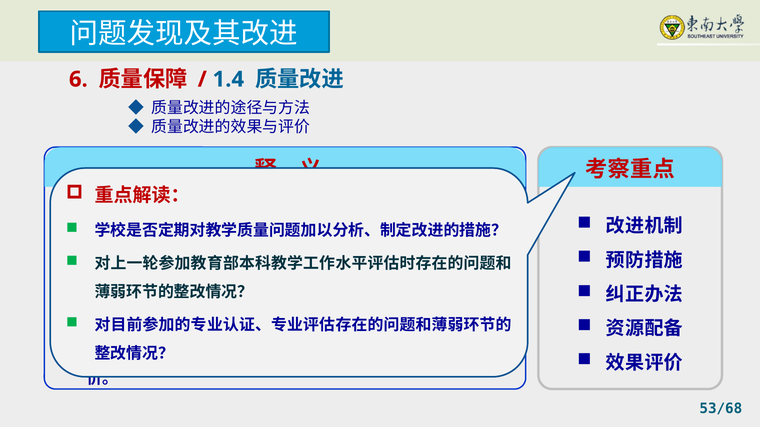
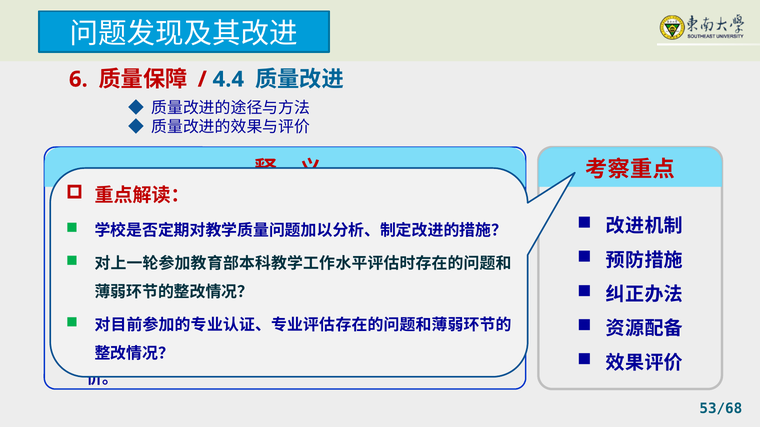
1.4: 1.4 -> 4.4 (228, 79)
